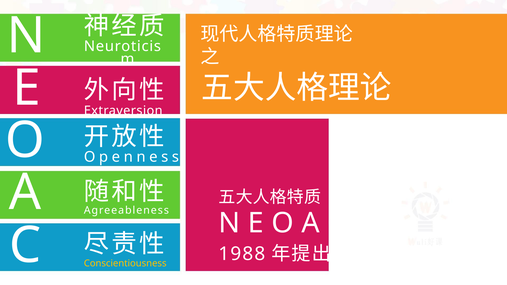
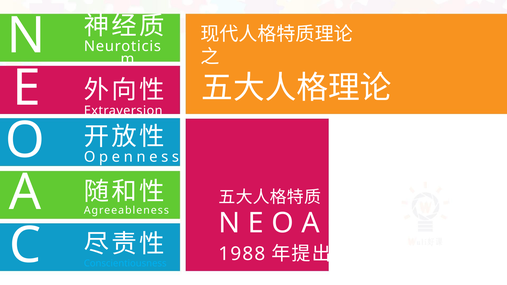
Conscientiousness colour: yellow -> light blue (125, 264)
